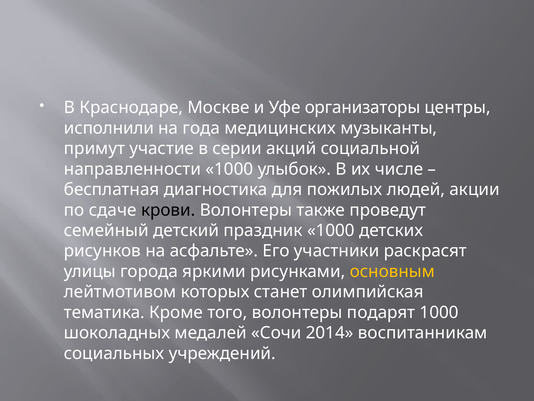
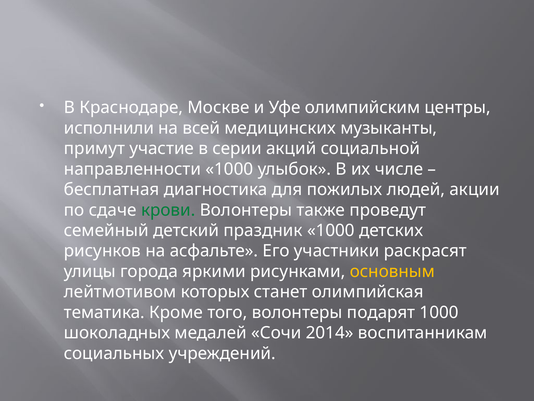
организаторы: организаторы -> олимпийским (363, 108)
года: года -> всей (201, 128)
крови colour: black -> green (168, 210)
